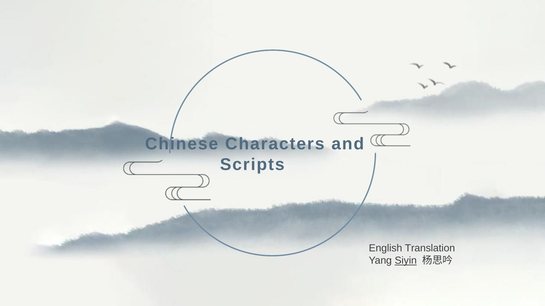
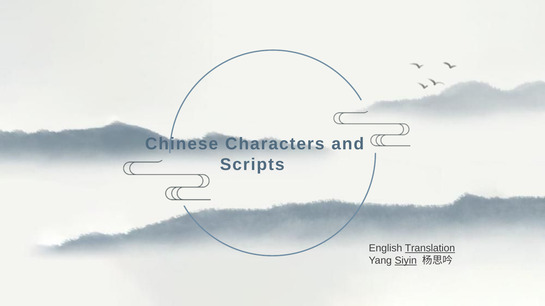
Translation underline: none -> present (430, 249)
